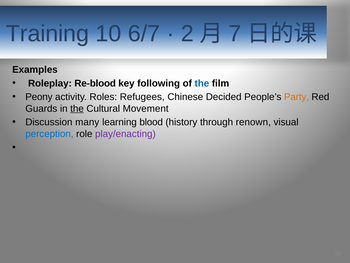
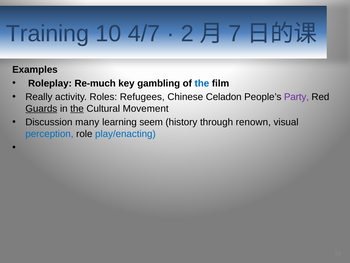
6/7: 6/7 -> 4/7 (144, 34)
Re-blood: Re-blood -> Re-much (95, 83)
following: following -> gambling (159, 83)
Peony: Peony -> Really (39, 97)
Decided: Decided -> Celadon (224, 97)
Party colour: orange -> purple (296, 97)
Guards underline: none -> present (41, 108)
blood: blood -> seem (151, 122)
play/enacting colour: purple -> blue (125, 134)
